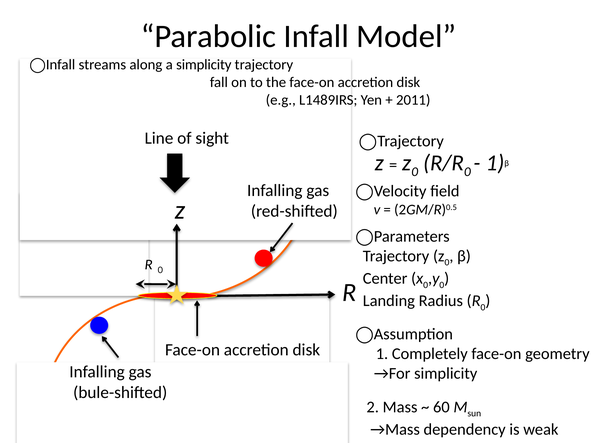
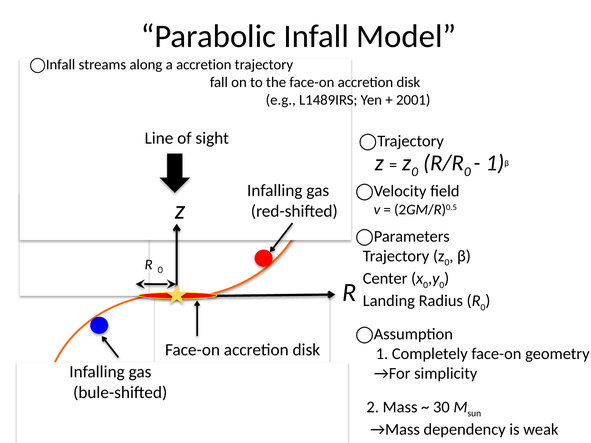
a simplicity: simplicity -> accretion (204, 65)
2011: 2011 -> 2001 (413, 100)
60: 60 -> 30 (441, 407)
